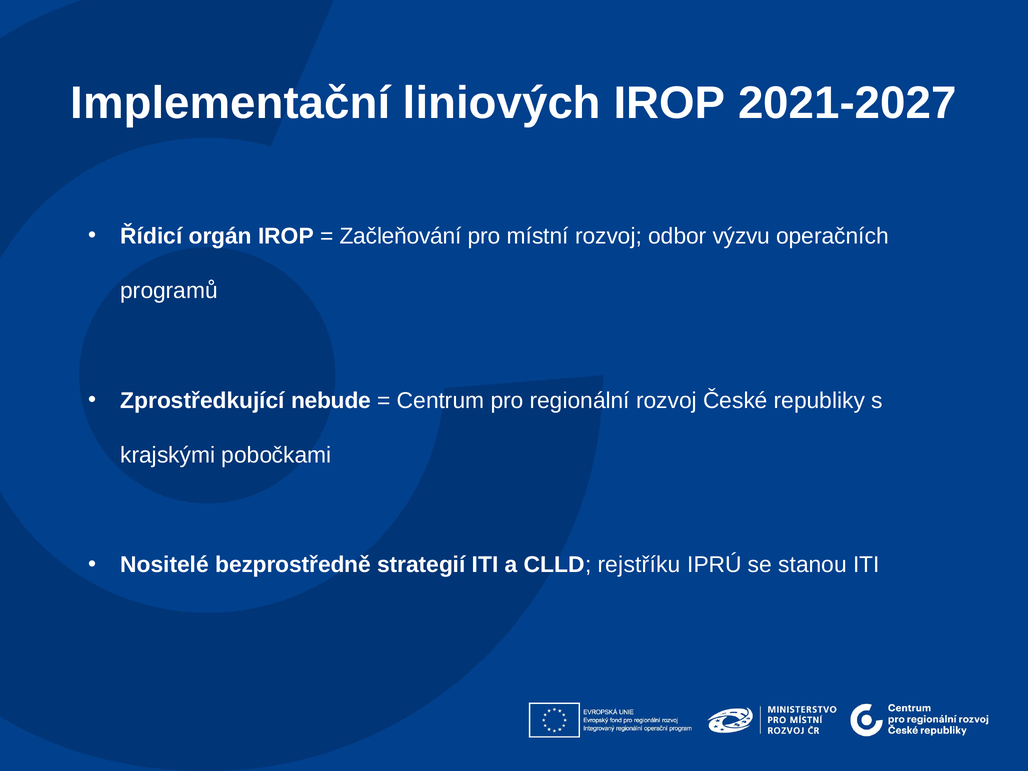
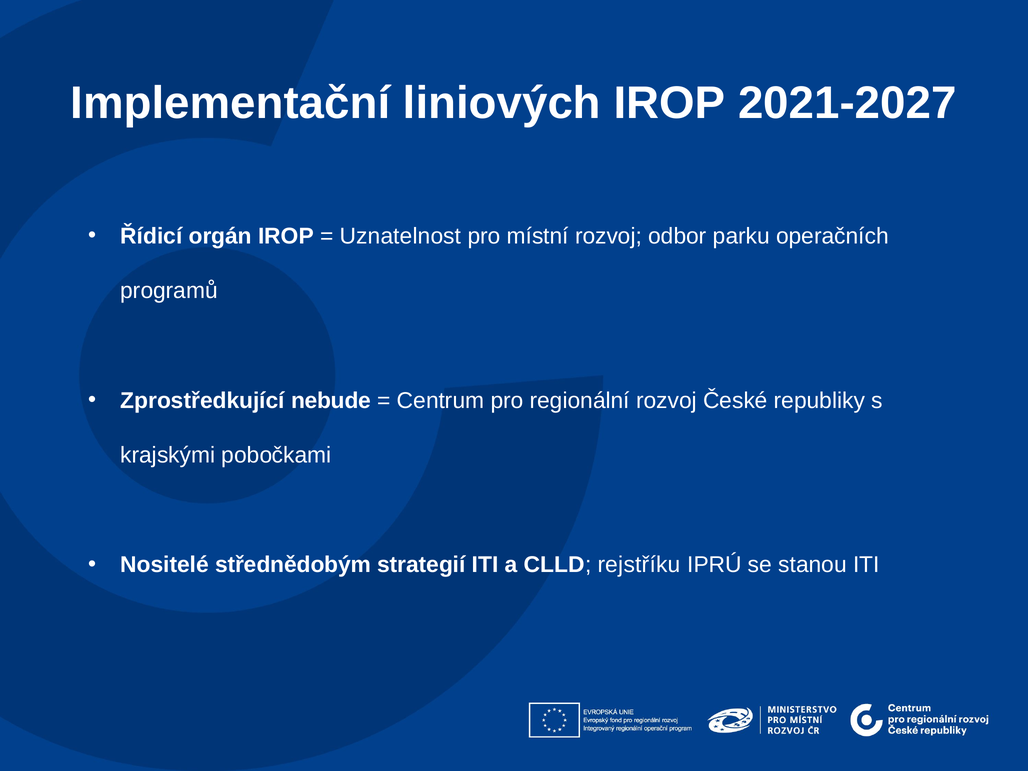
Začleňování: Začleňování -> Uznatelnost (401, 236)
výzvu: výzvu -> parku (741, 236)
bezprostředně: bezprostředně -> střednědobým (293, 565)
